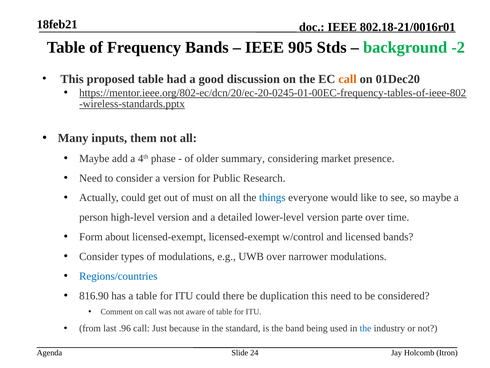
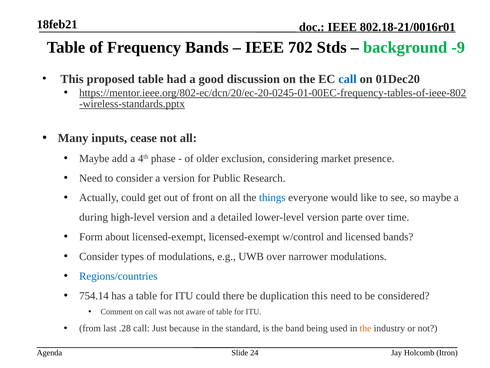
905: 905 -> 702 (300, 47)
-2: -2 -> -9 (458, 47)
call colour: orange -> blue (348, 79)
them: them -> cease (144, 138)
summary: summary -> exclusion (243, 158)
must: must -> front (203, 197)
person: person -> during (94, 217)
816.90: 816.90 -> 754.14 (94, 295)
.96: .96 -> .28 (125, 328)
the colour: blue -> orange (366, 328)
